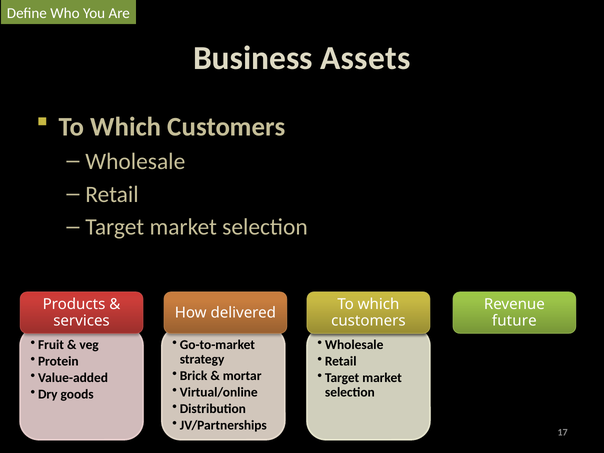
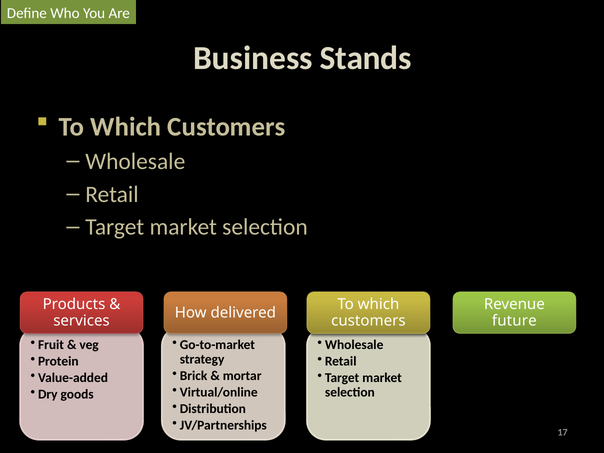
Assets: Assets -> Stands (366, 58)
